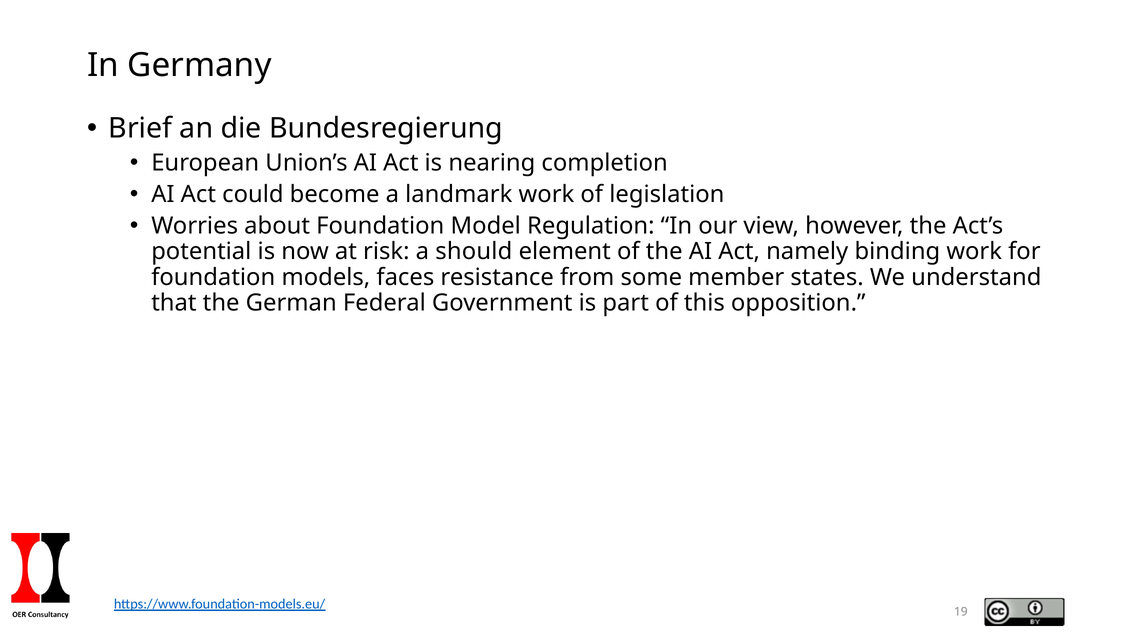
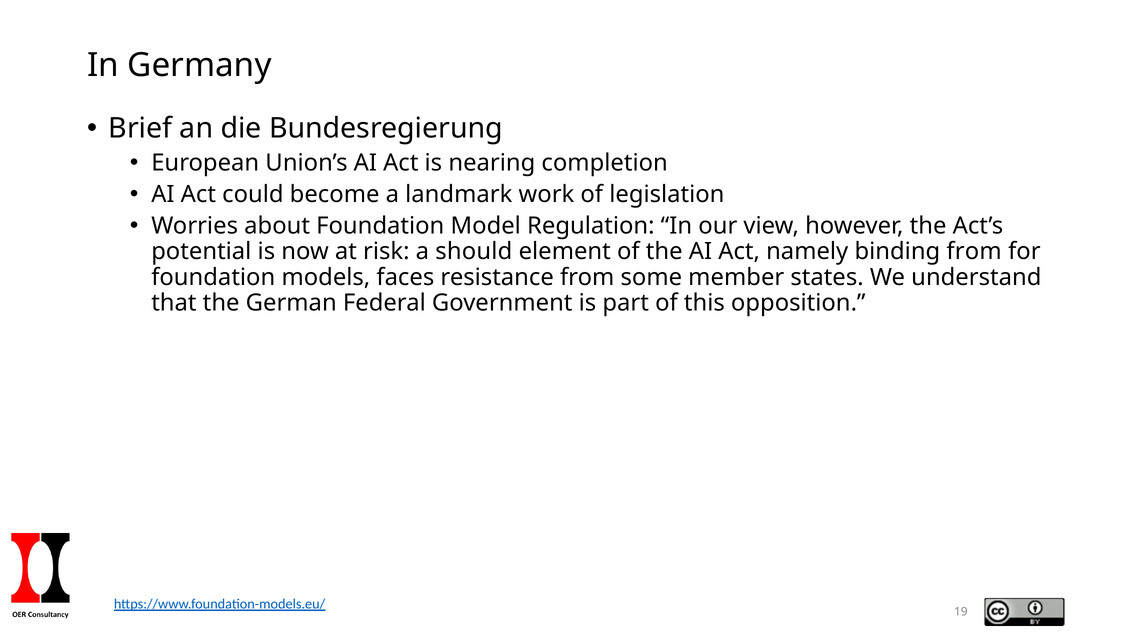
binding work: work -> from (974, 252)
